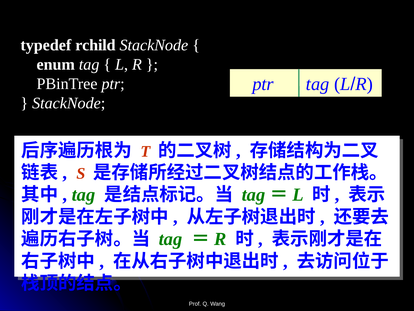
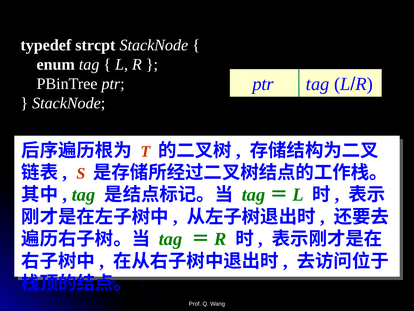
rchild: rchild -> strcpt (95, 45)
